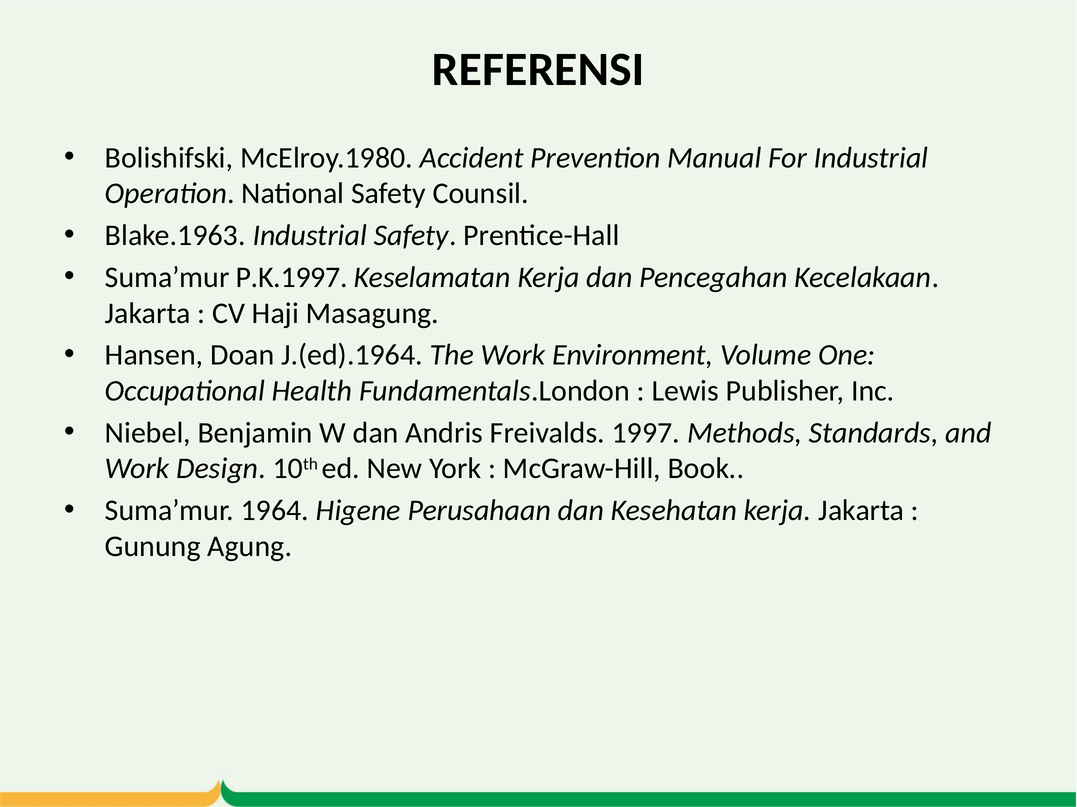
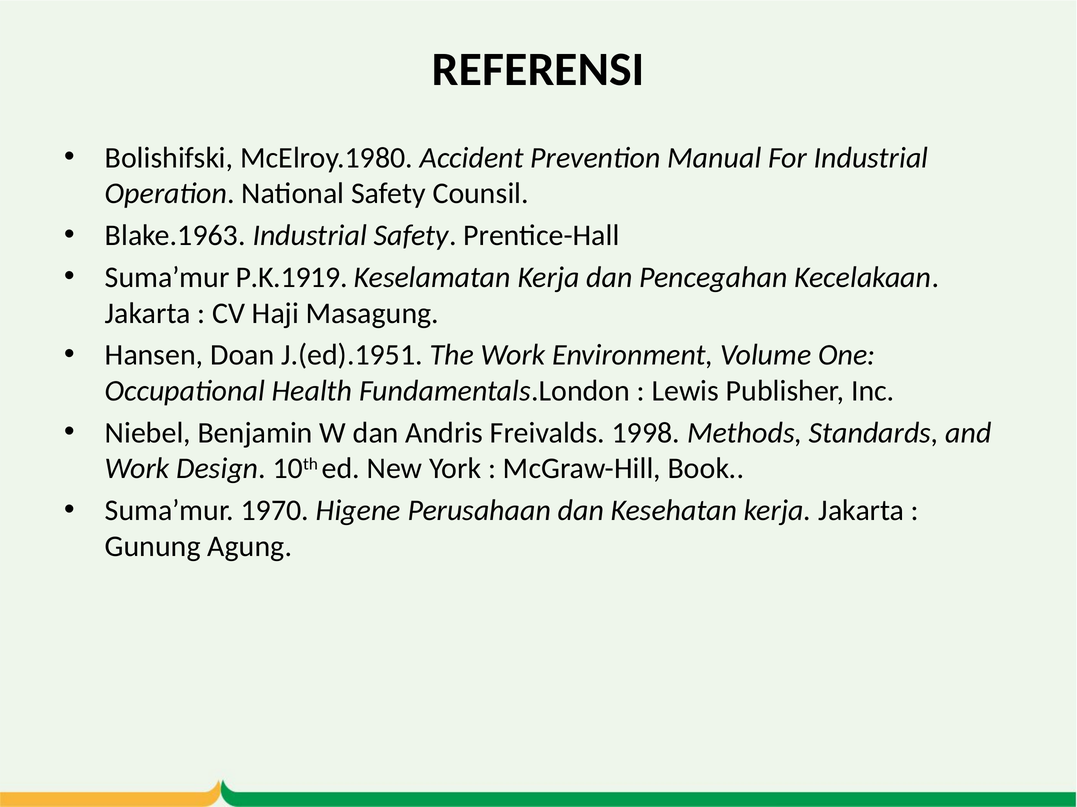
P.K.1997: P.K.1997 -> P.K.1919 (292, 278)
J.(ed).1964: J.(ed).1964 -> J.(ed).1951 (352, 355)
1997: 1997 -> 1998 (646, 433)
1964: 1964 -> 1970 (275, 511)
